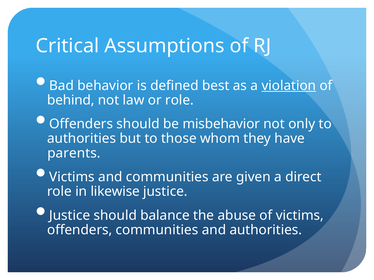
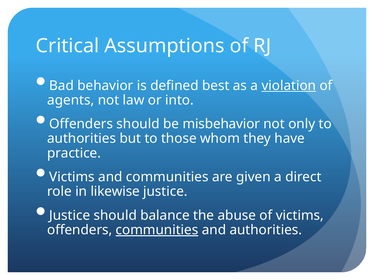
behind: behind -> agents (71, 100)
or role: role -> into (179, 100)
parents: parents -> practice (74, 153)
communities underline: none -> present (157, 230)
